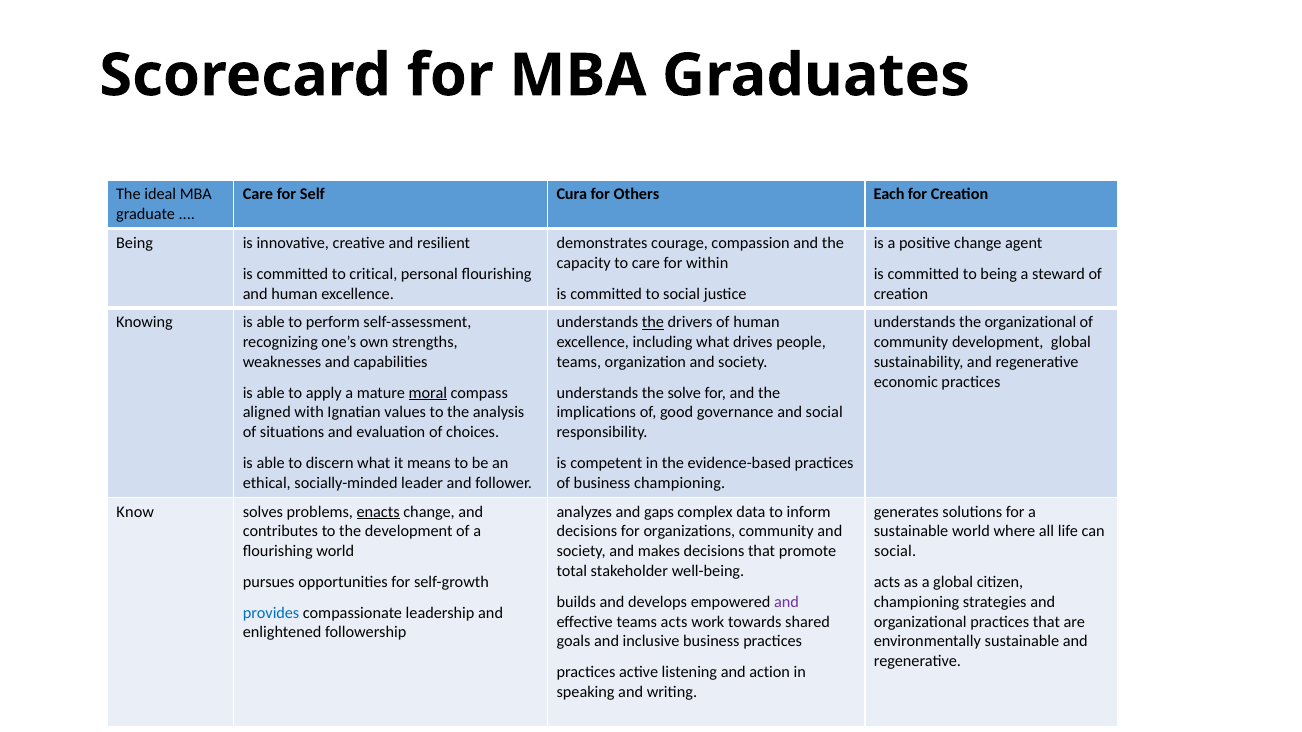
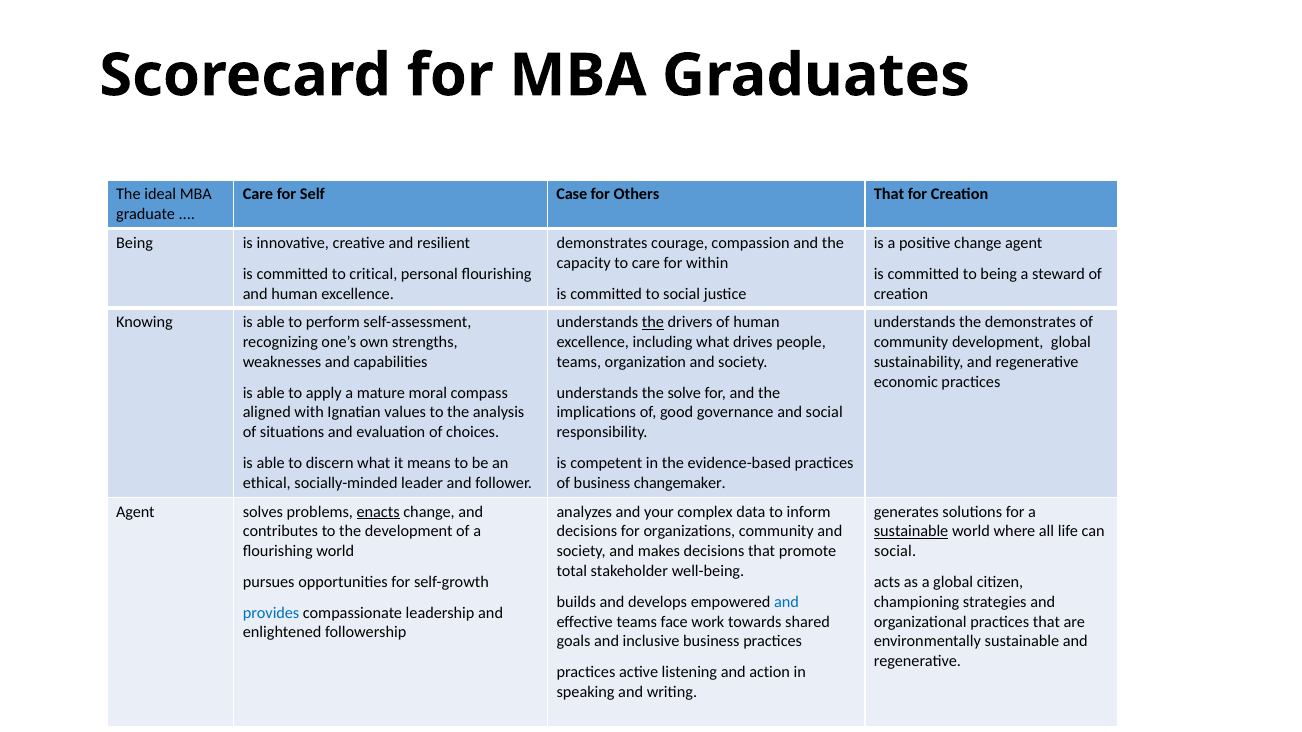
Cura: Cura -> Case (572, 195)
Others Each: Each -> That (889, 195)
the organizational: organizational -> demonstrates (1030, 323)
moral underline: present -> none (428, 393)
business championing: championing -> changemaker (680, 483)
Know: Know -> Agent (135, 512)
gaps: gaps -> your (659, 512)
sustainable underline: none -> present (911, 532)
and colour: purple -> blue (787, 602)
teams acts: acts -> face (674, 622)
